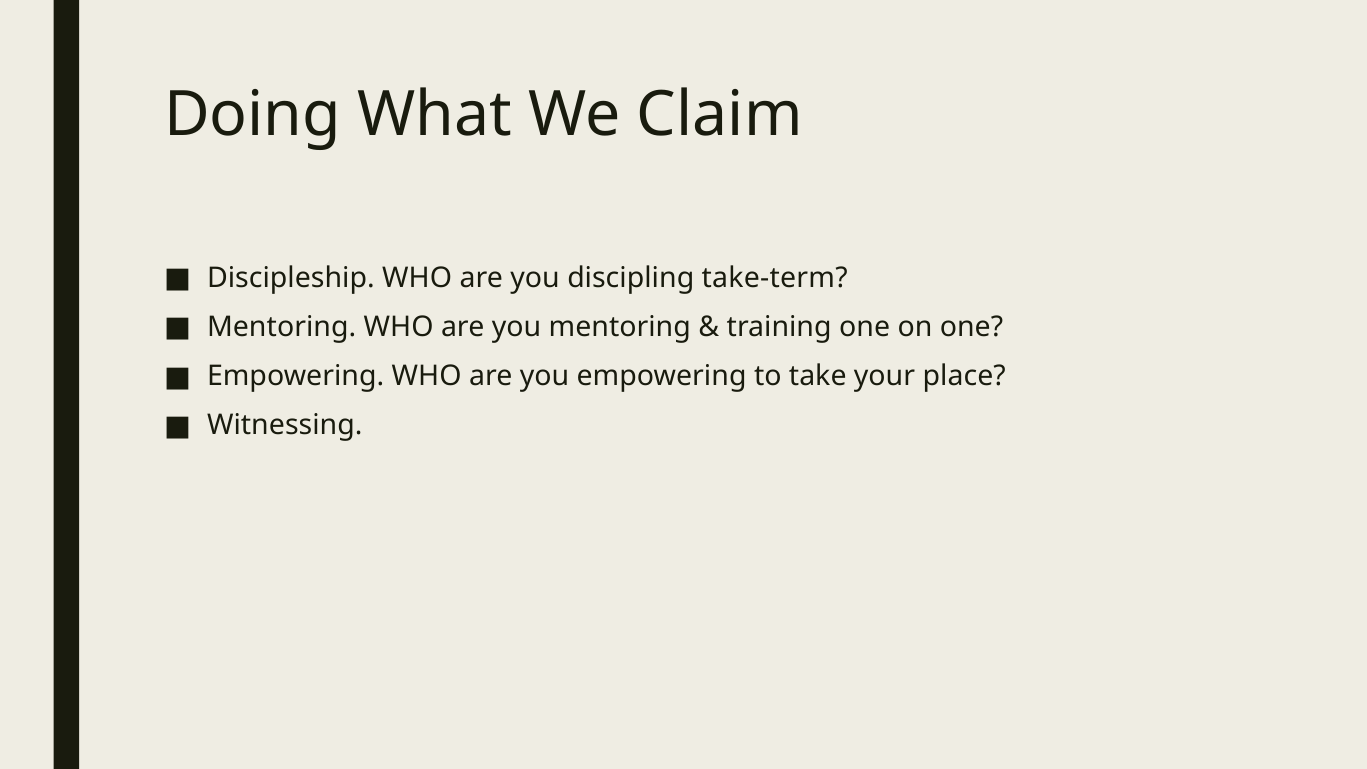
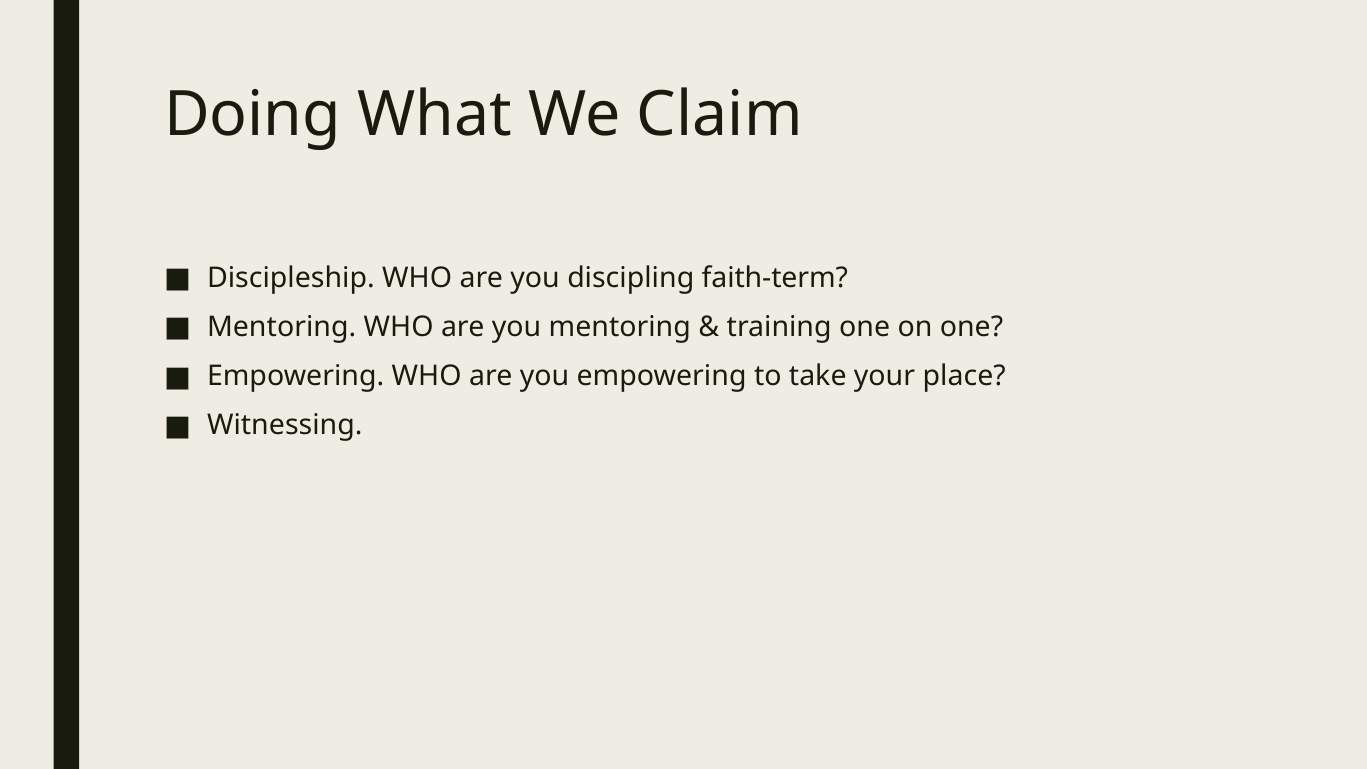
take-term: take-term -> faith-term (775, 278)
